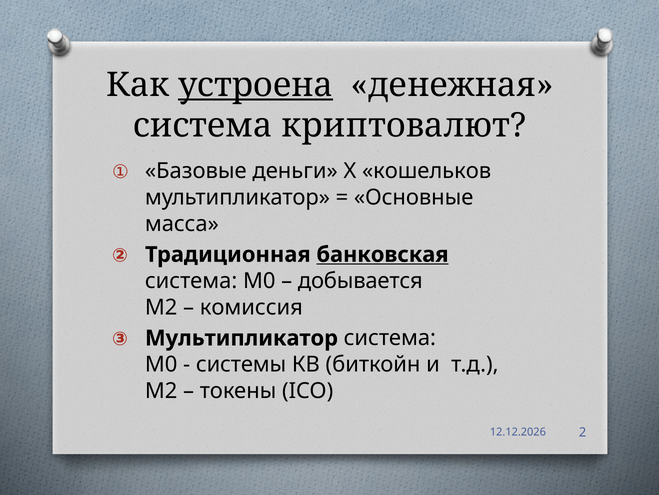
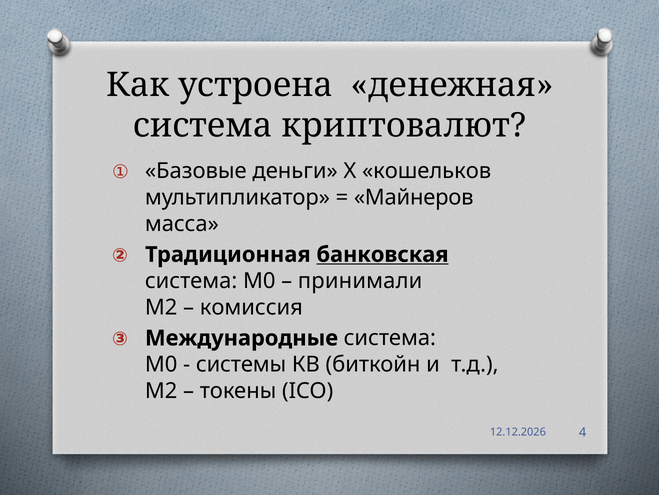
устроена underline: present -> none (256, 85)
Основные: Основные -> Майнеров (414, 197)
добывается: добывается -> принимали (360, 281)
Мультипликатор: Мультипликатор -> Международные (242, 338)
2: 2 -> 4 (583, 432)
